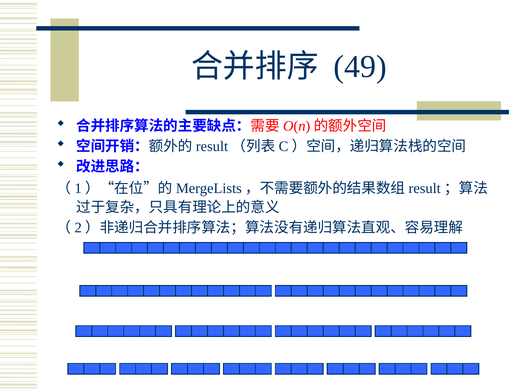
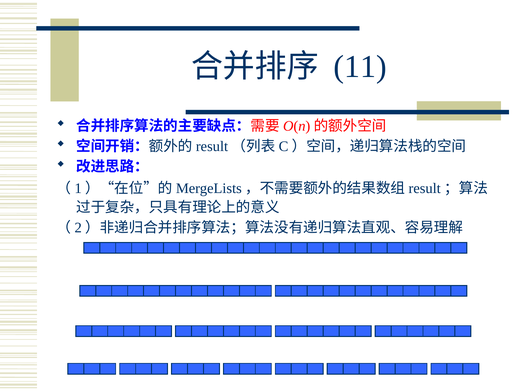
49: 49 -> 11 (360, 67)
